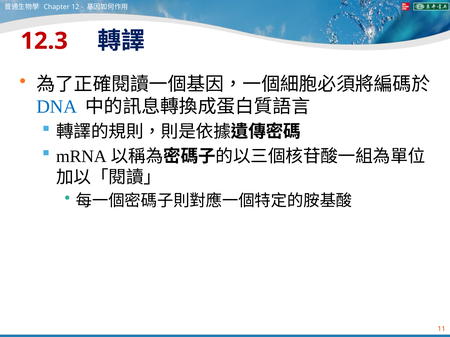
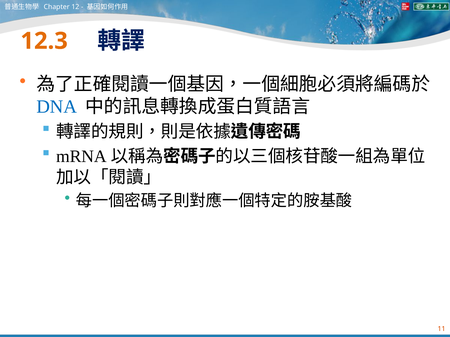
12.3 colour: red -> orange (44, 41)
